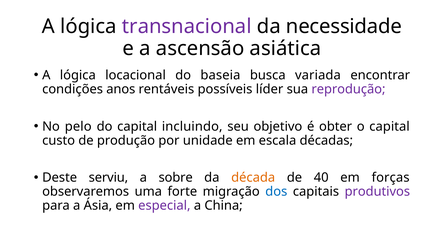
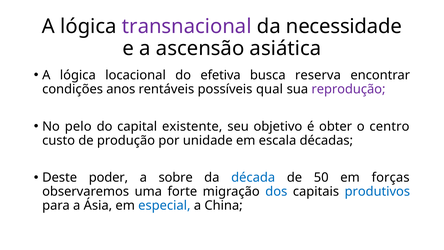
baseia: baseia -> efetiva (221, 75)
variada: variada -> reserva (318, 75)
líder: líder -> qual (270, 89)
incluindo: incluindo -> existente (192, 126)
o capital: capital -> centro (389, 126)
serviu: serviu -> poder (108, 178)
década colour: orange -> blue (253, 178)
40: 40 -> 50 (321, 178)
produtivos colour: purple -> blue (377, 191)
especial colour: purple -> blue (164, 205)
